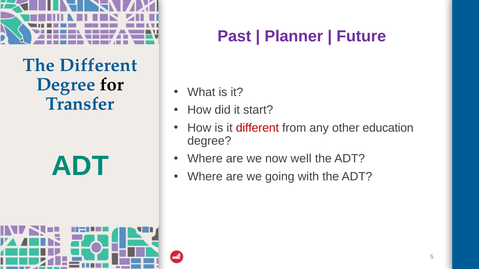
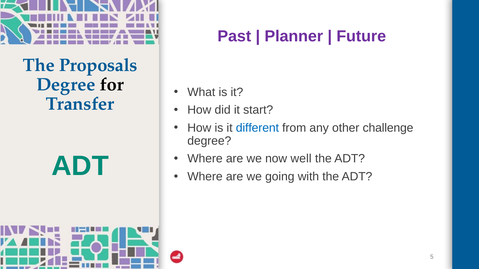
The Different: Different -> Proposals (98, 65)
different colour: red -> blue (257, 128)
education: education -> challenge (388, 128)
